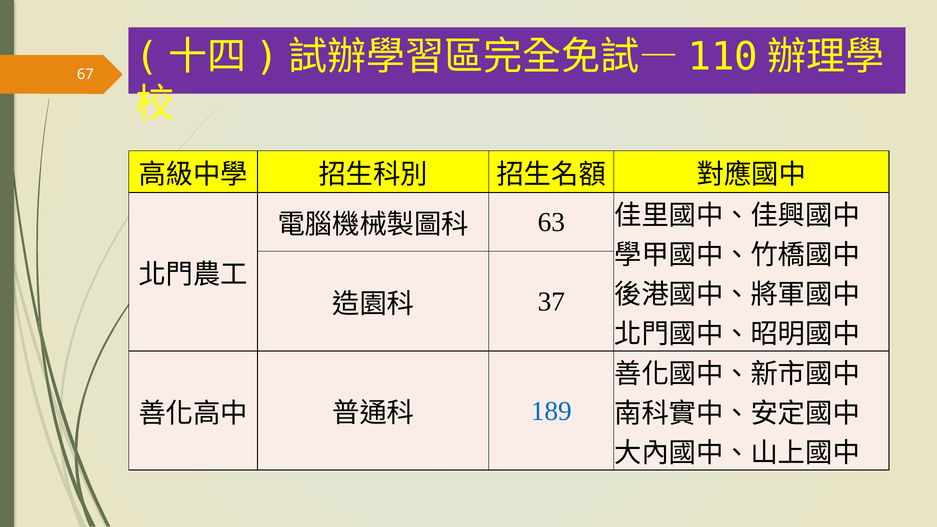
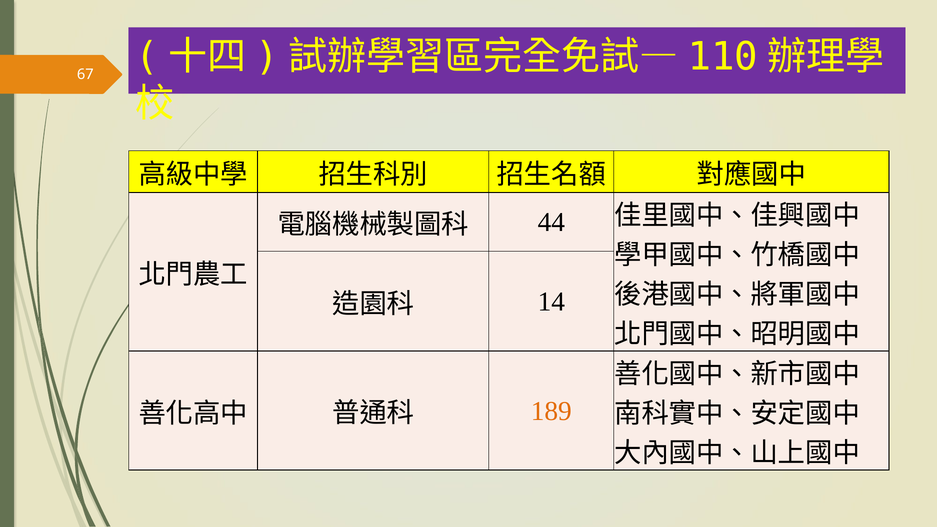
63: 63 -> 44 (551, 222)
37: 37 -> 14 (551, 302)
189 colour: blue -> orange (551, 411)
